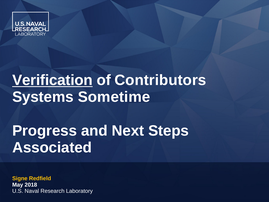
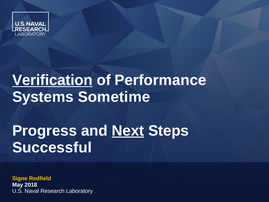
Contributors: Contributors -> Performance (160, 80)
Next underline: none -> present (128, 131)
Associated: Associated -> Successful (52, 147)
